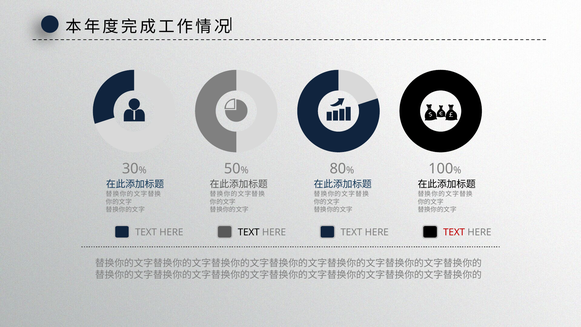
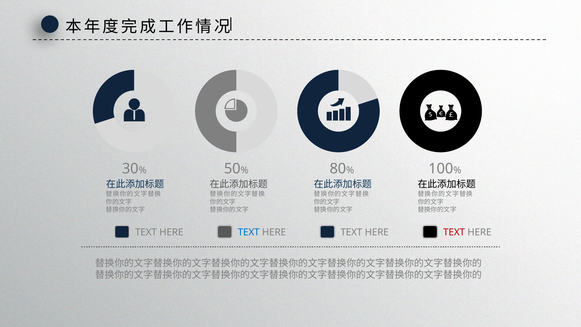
TEXT colour: black -> blue (249, 232)
